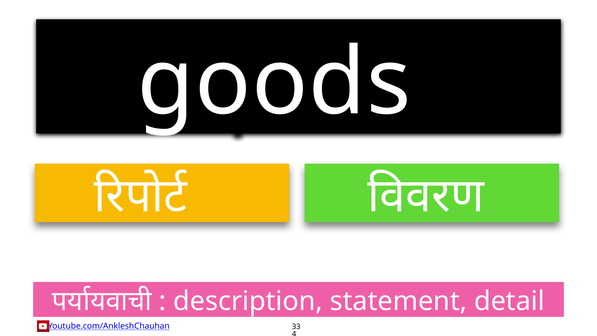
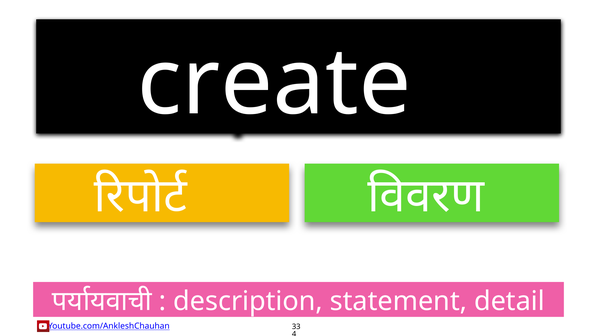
goods: goods -> create (274, 83)
